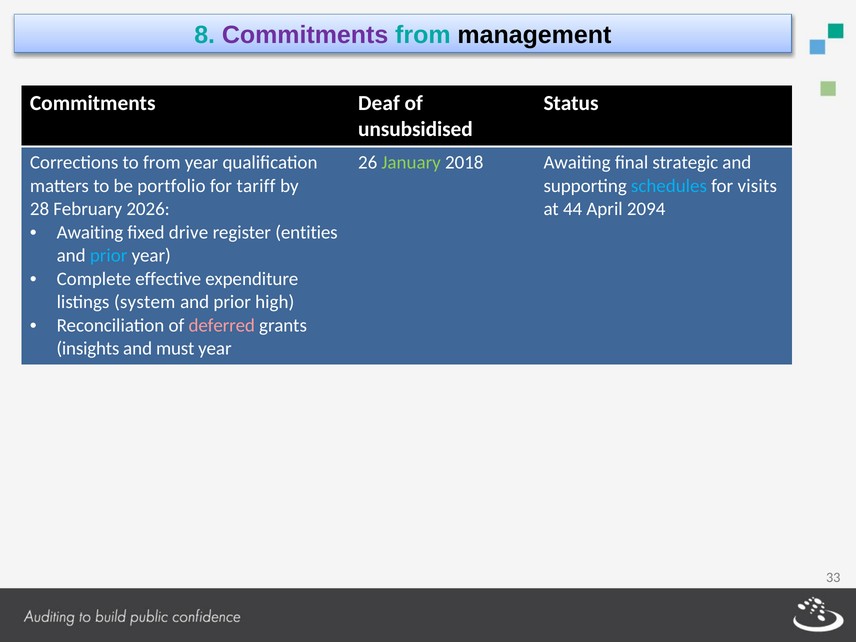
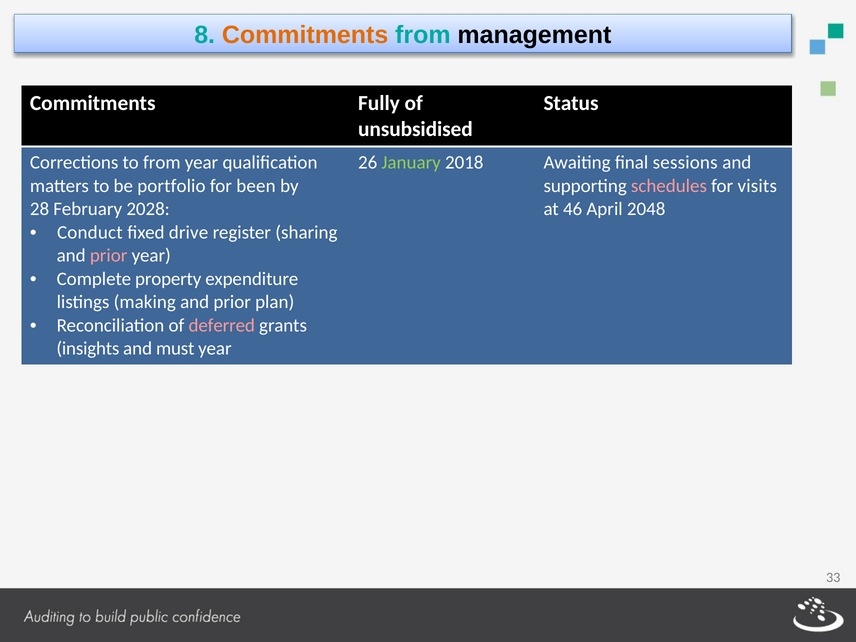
Commitments colour: purple -> orange (305, 35)
Deaf: Deaf -> Fully (379, 103)
strategic: strategic -> sessions (685, 163)
tariff: tariff -> been (256, 186)
schedules colour: light blue -> pink (669, 186)
2026: 2026 -> 2028 (148, 209)
44: 44 -> 46 (573, 209)
2094: 2094 -> 2048 (646, 209)
Awaiting: Awaiting -> Conduct (90, 232)
entities: entities -> sharing (306, 232)
prior colour: light blue -> pink (109, 256)
effective: effective -> property (168, 279)
system: system -> making (145, 302)
high: high -> plan (275, 302)
